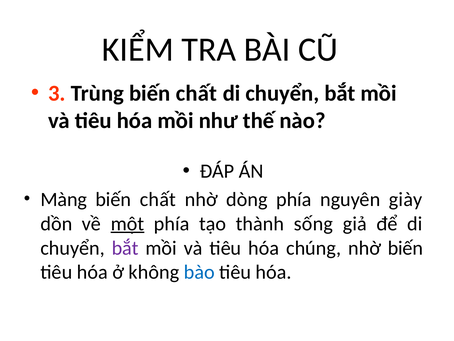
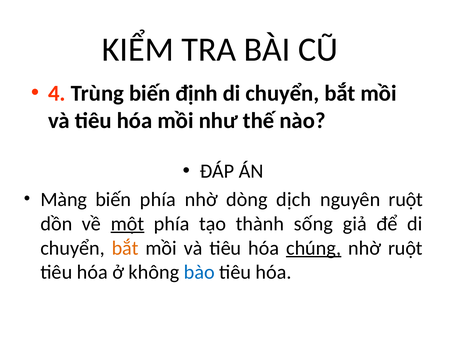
3: 3 -> 4 (57, 93)
Trùng biến chất: chất -> định (197, 93)
chất: chất -> phía (158, 199)
dòng phía: phía -> dịch (294, 199)
nguyên giày: giày -> ruột (406, 199)
bắt colour: purple -> orange (125, 248)
chúng underline: none -> present (314, 248)
nhờ biến: biến -> ruột (405, 248)
